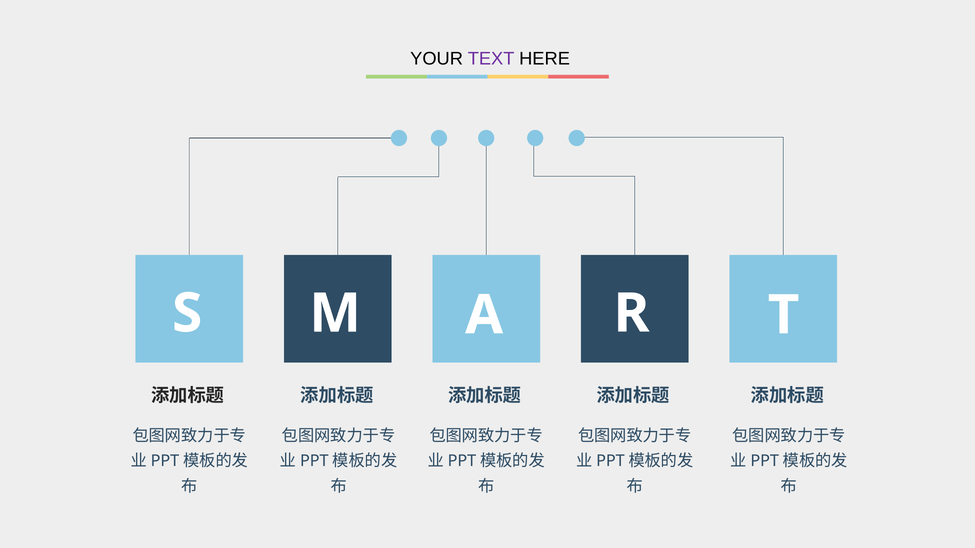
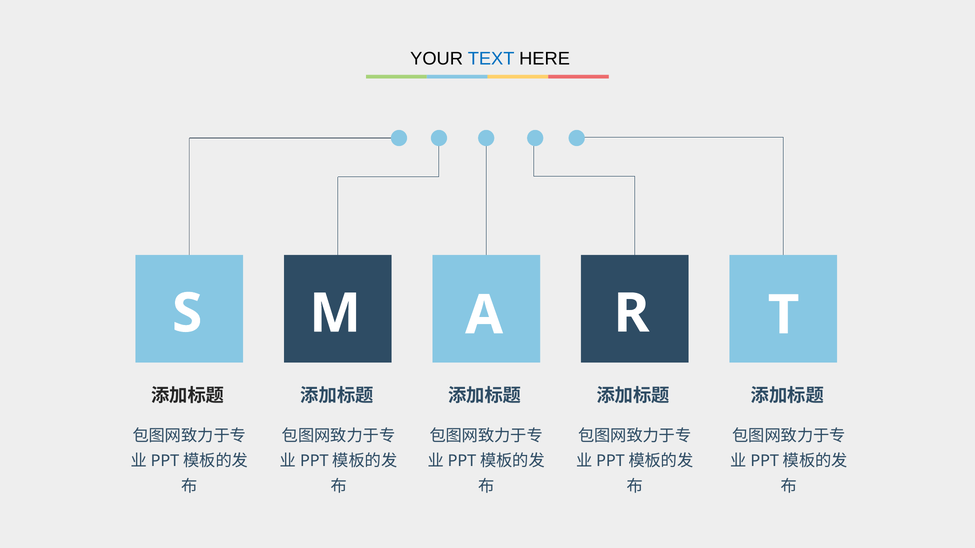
TEXT colour: purple -> blue (491, 59)
